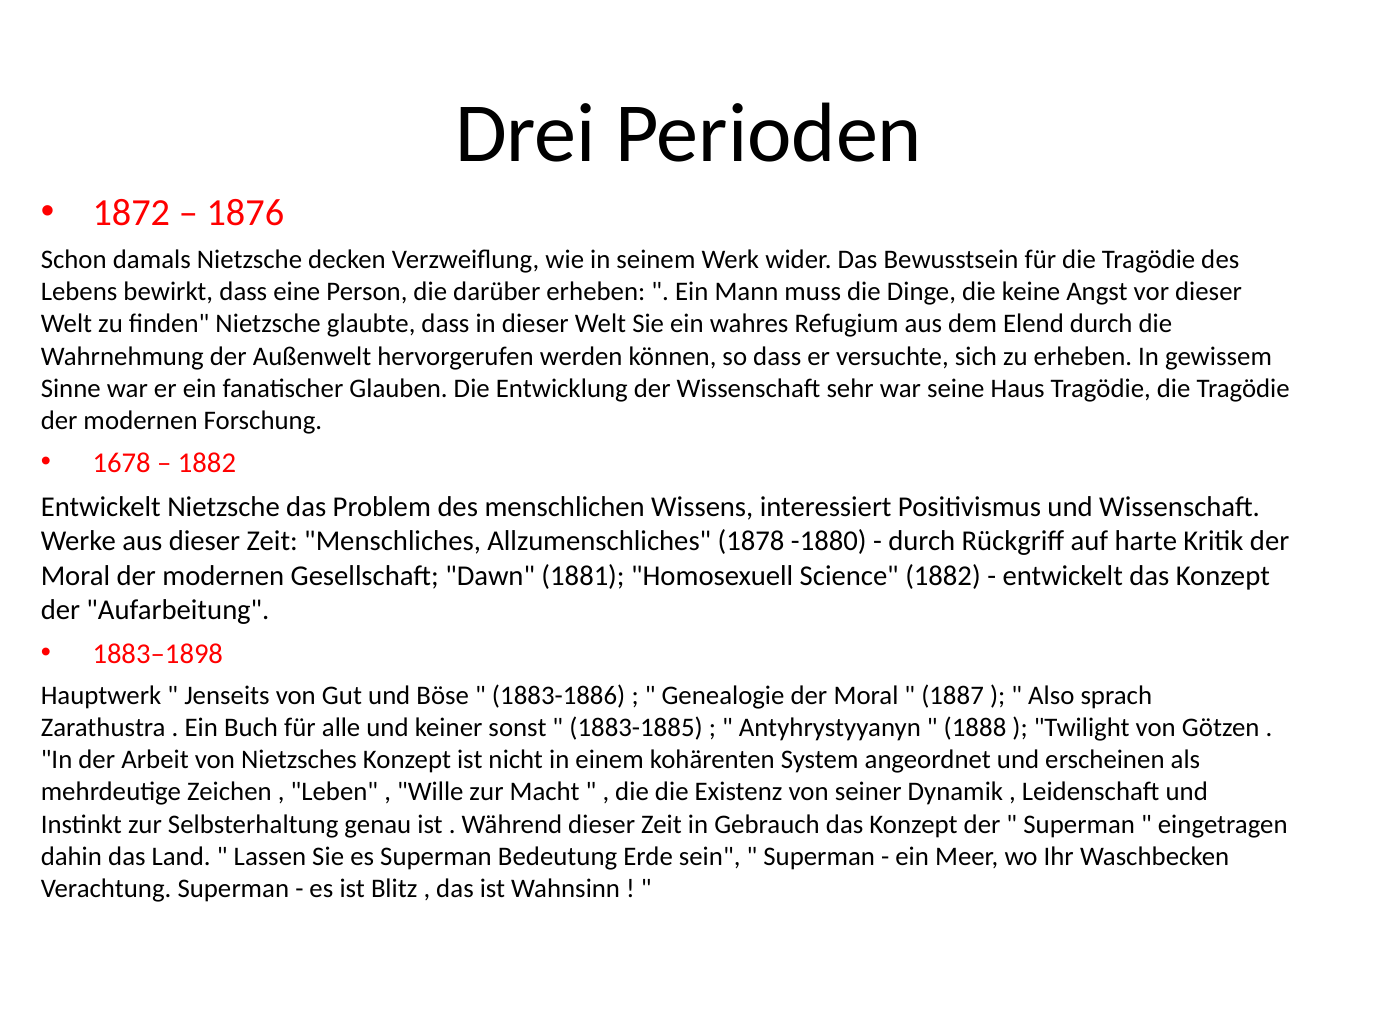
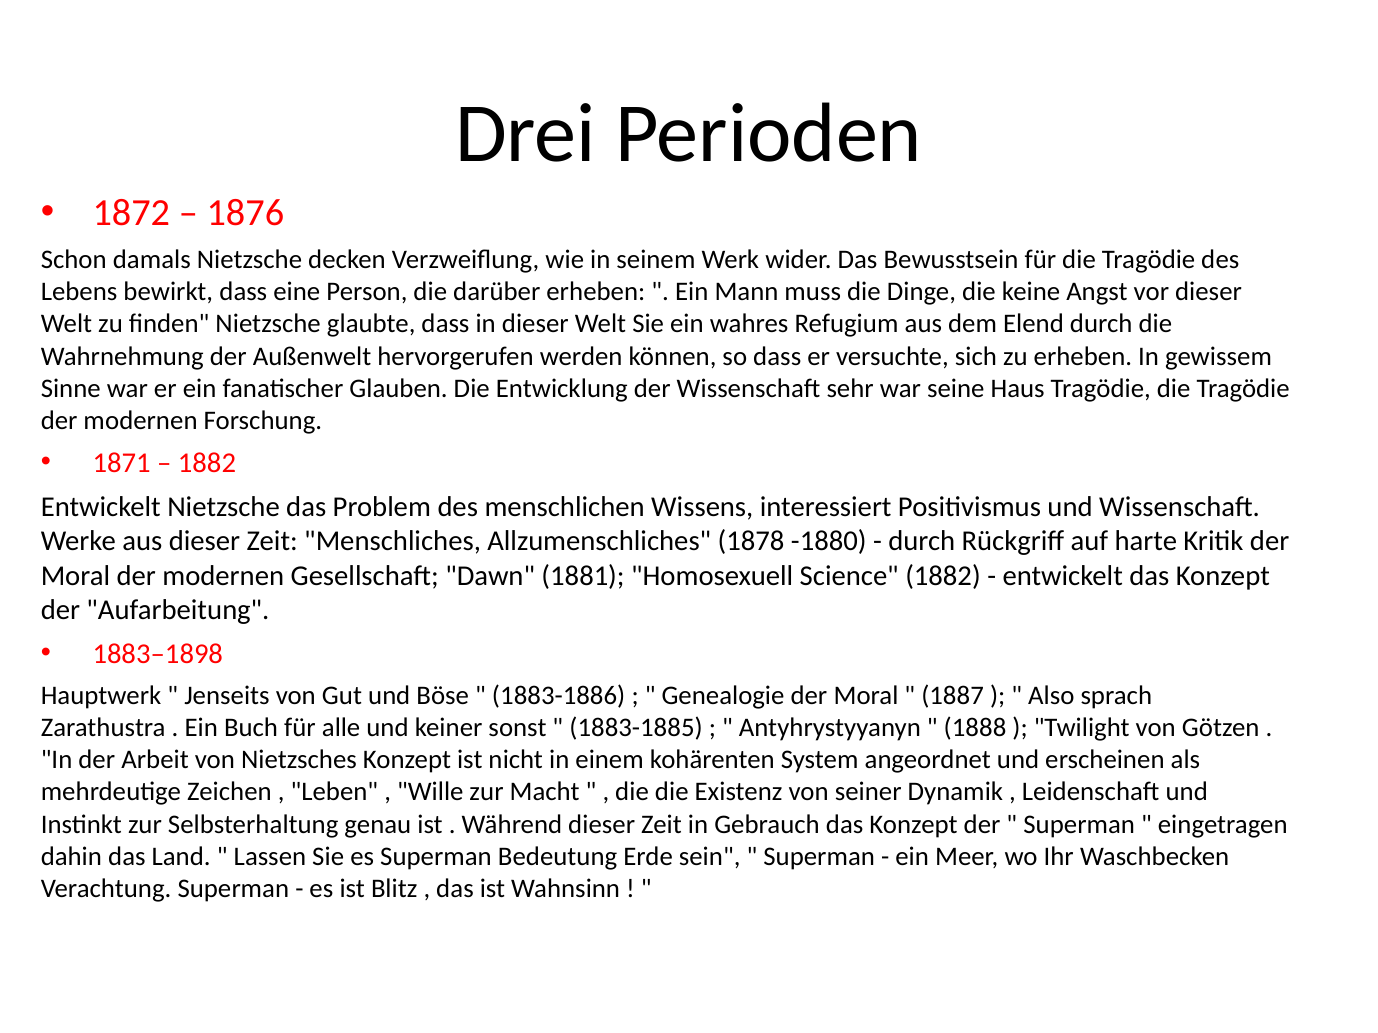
1678: 1678 -> 1871 (122, 463)
